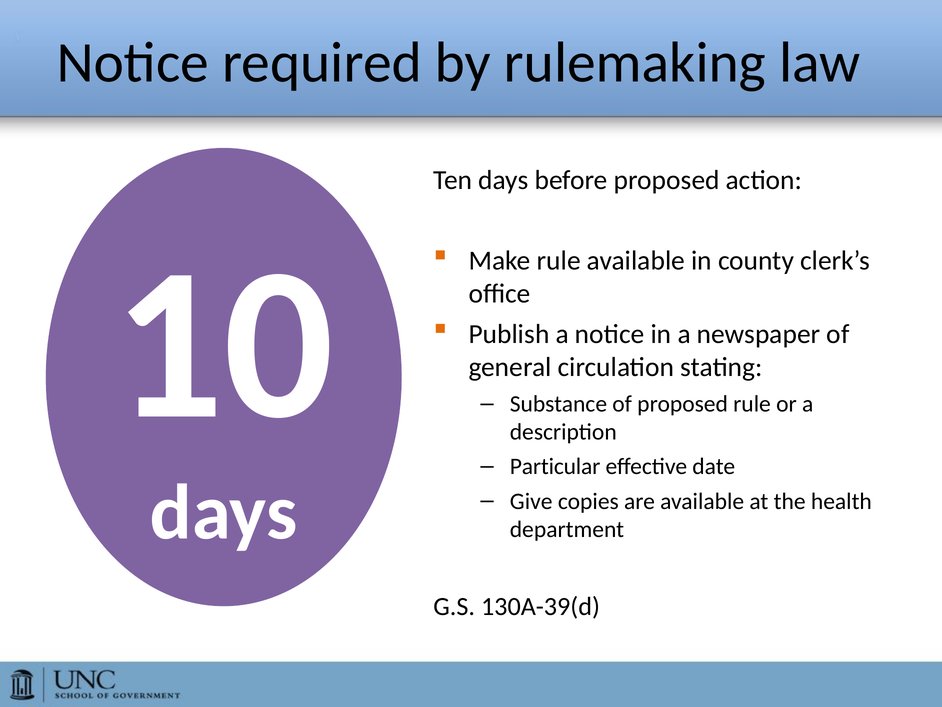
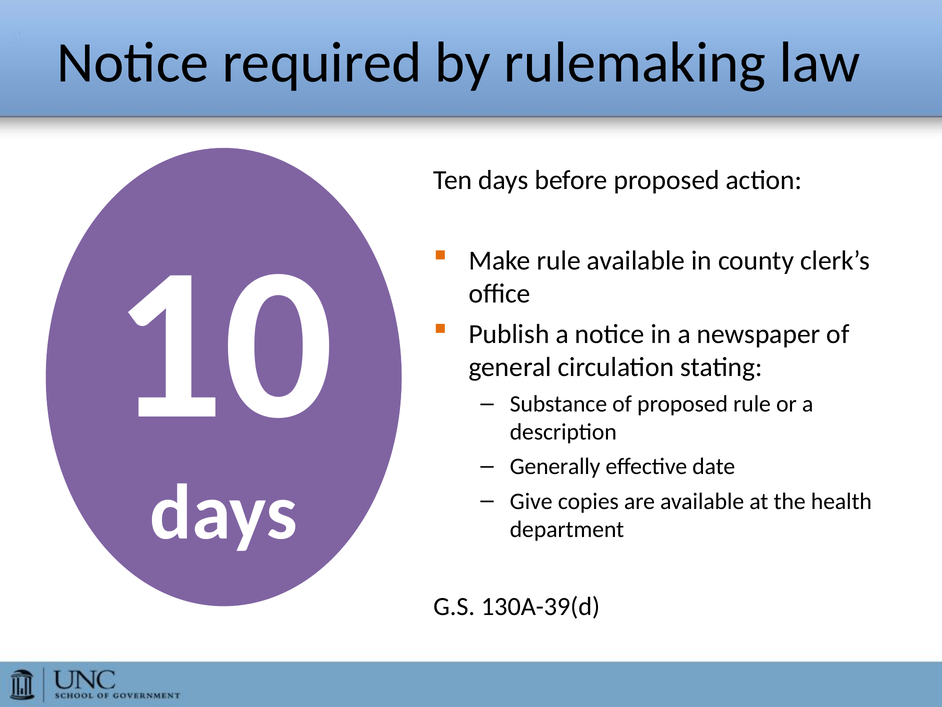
Particular: Particular -> Generally (555, 466)
